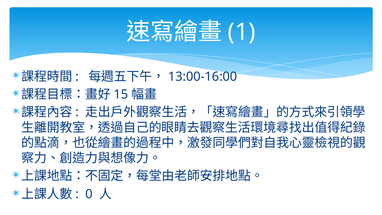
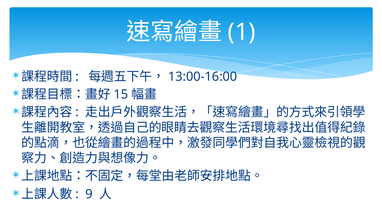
0: 0 -> 9 (89, 194)
